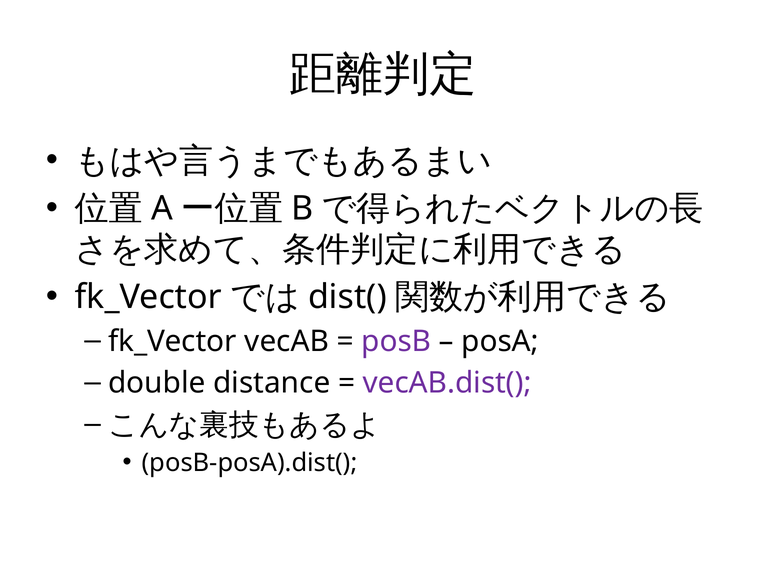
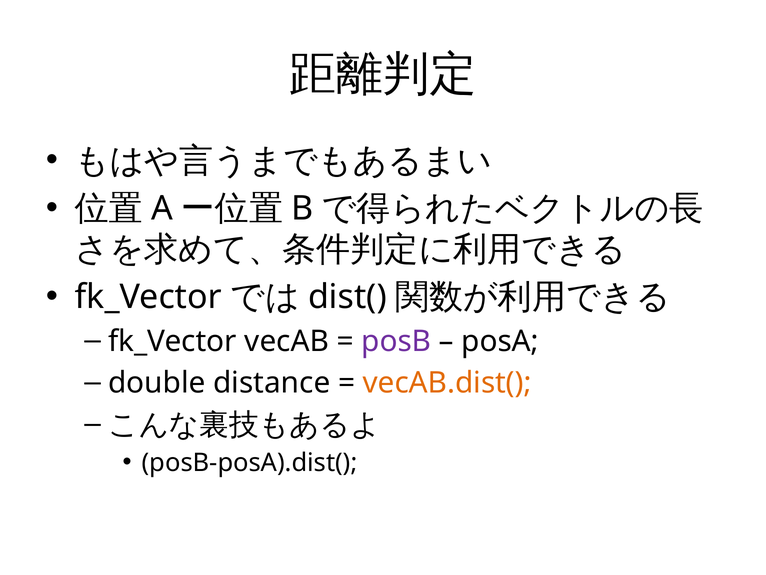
vecAB.dist( colour: purple -> orange (447, 383)
